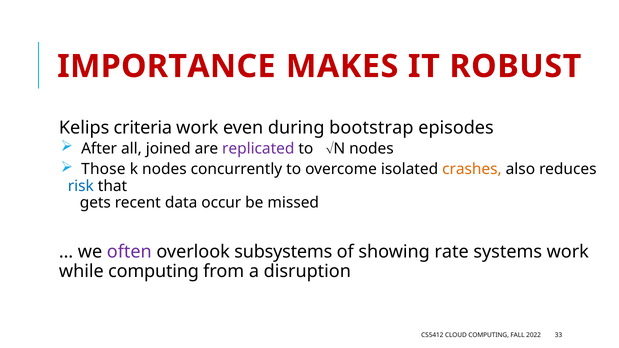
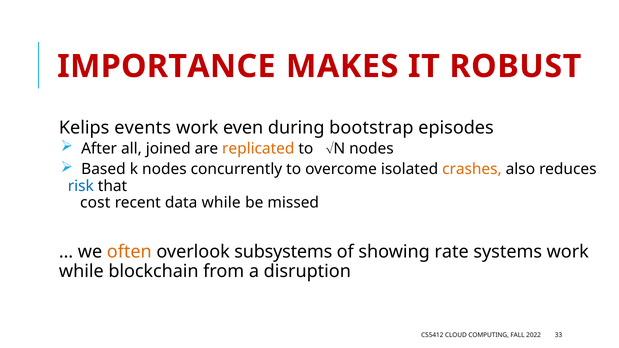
criteria: criteria -> events (143, 128)
replicated colour: purple -> orange (258, 149)
Those: Those -> Based (103, 169)
gets: gets -> cost (95, 203)
data occur: occur -> while (221, 203)
often colour: purple -> orange (129, 252)
while computing: computing -> blockchain (153, 271)
